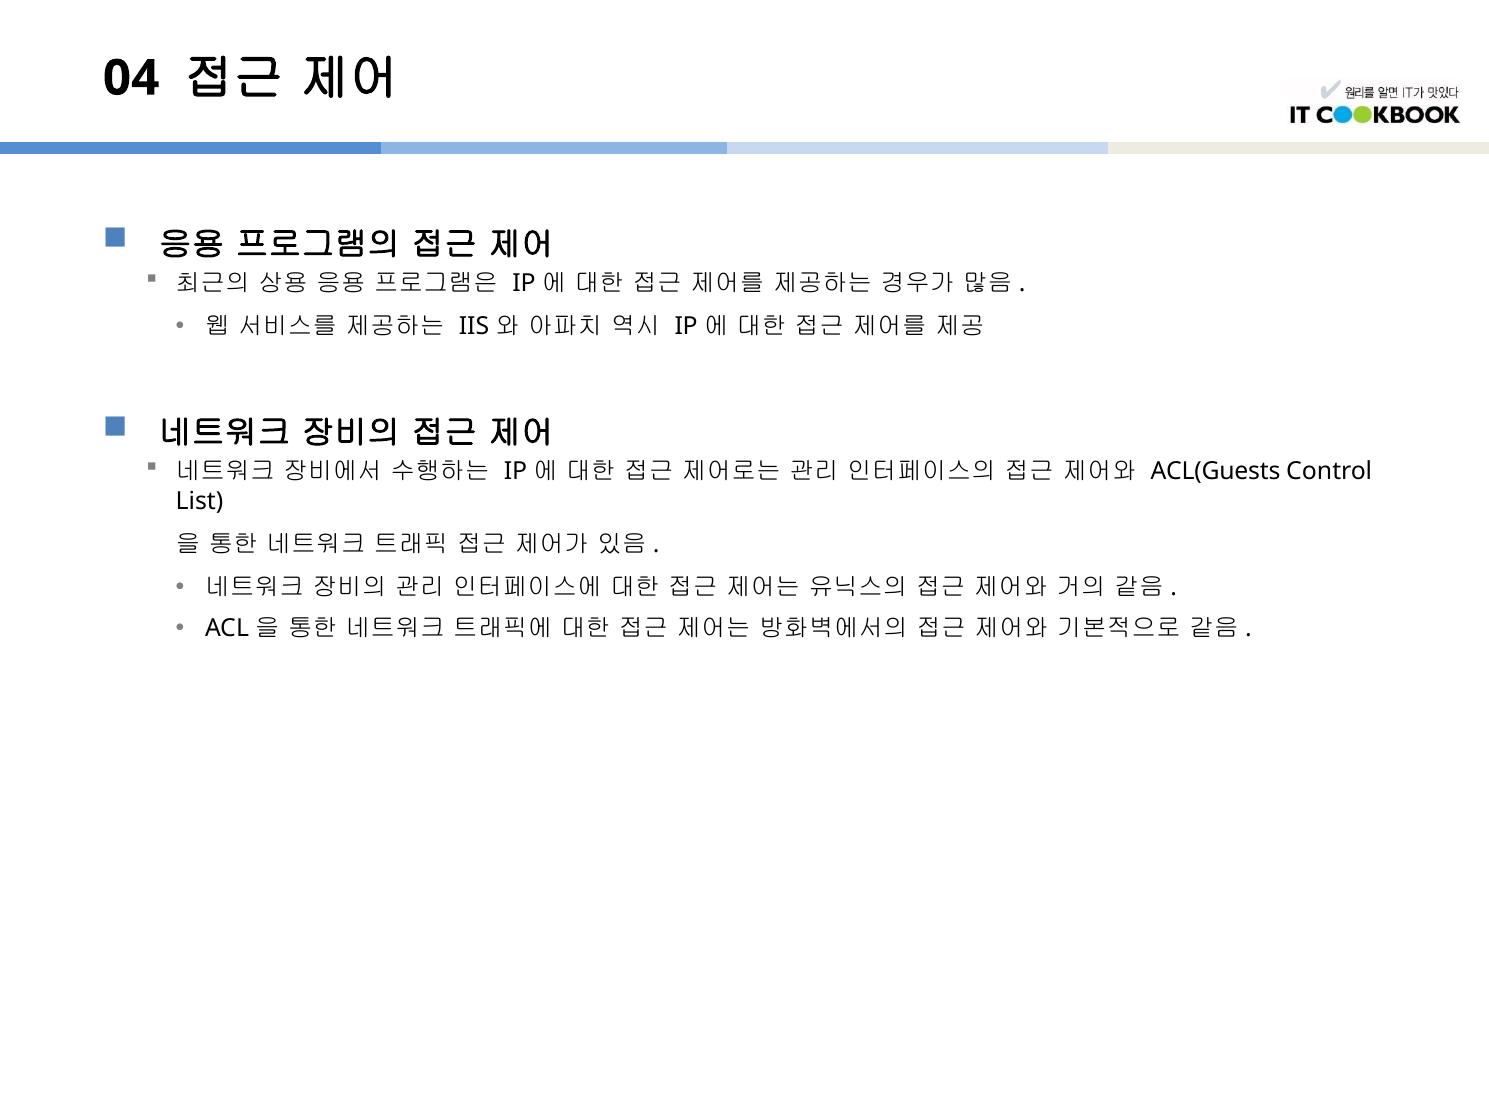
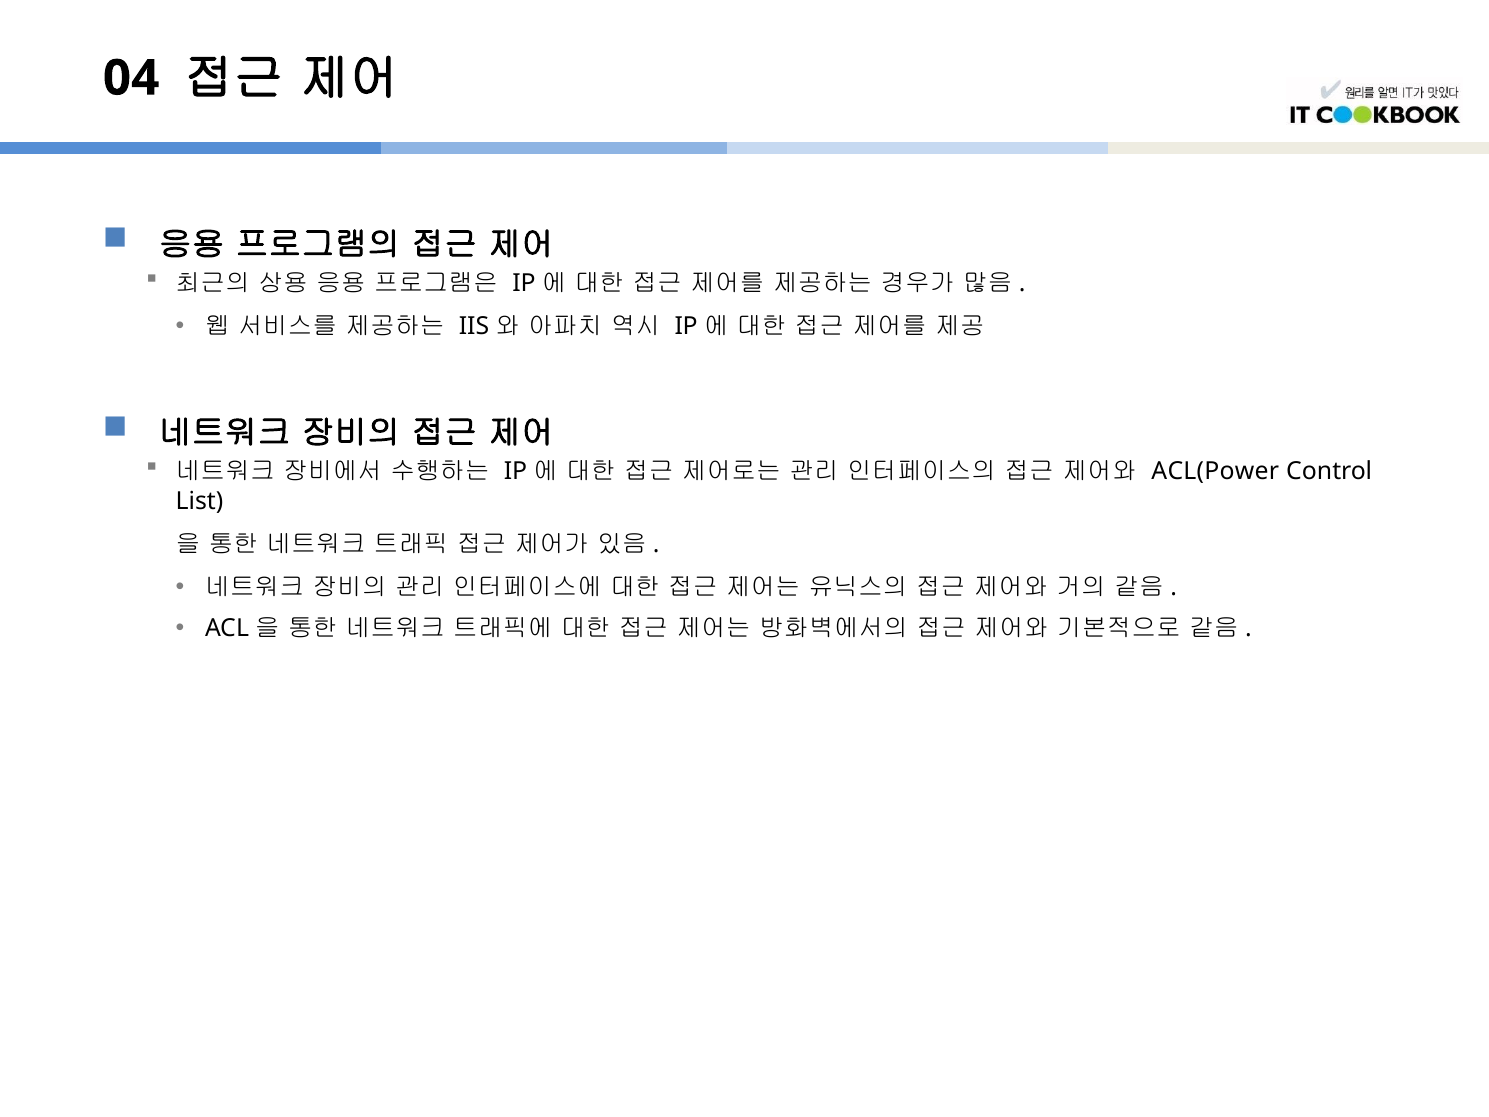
ACL(Guests: ACL(Guests -> ACL(Power (1215, 472)
